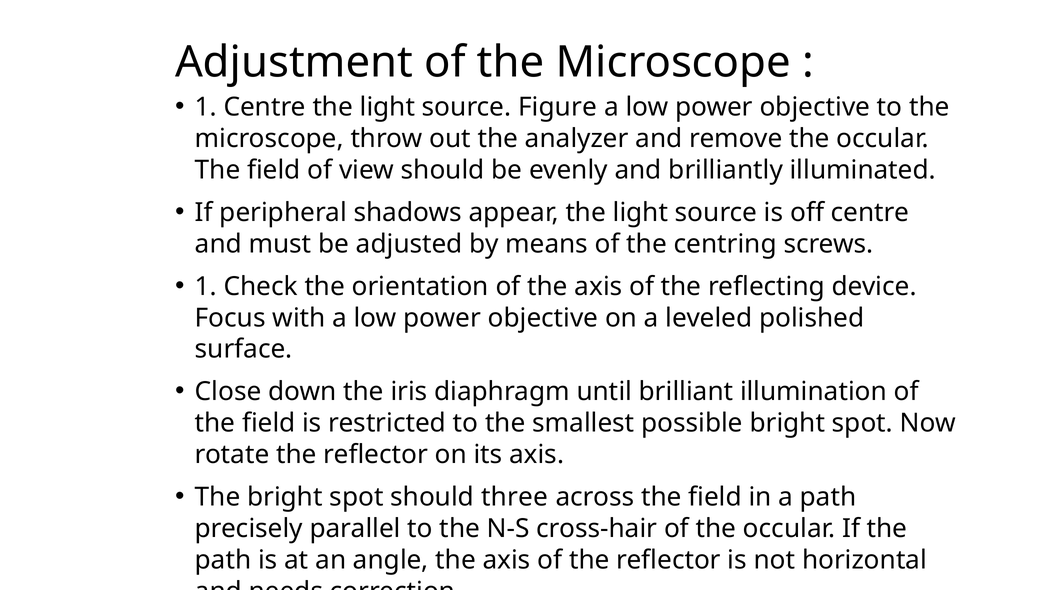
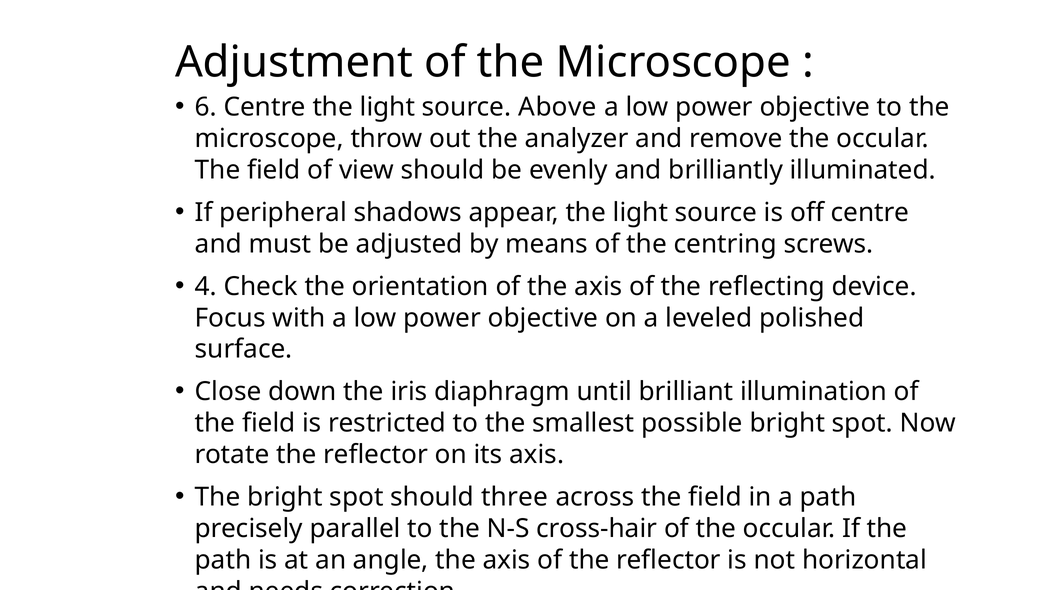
1: 1 -> 6 (206, 107)
Figure: Figure -> Above (557, 107)
1: 1 -> 4 (206, 286)
